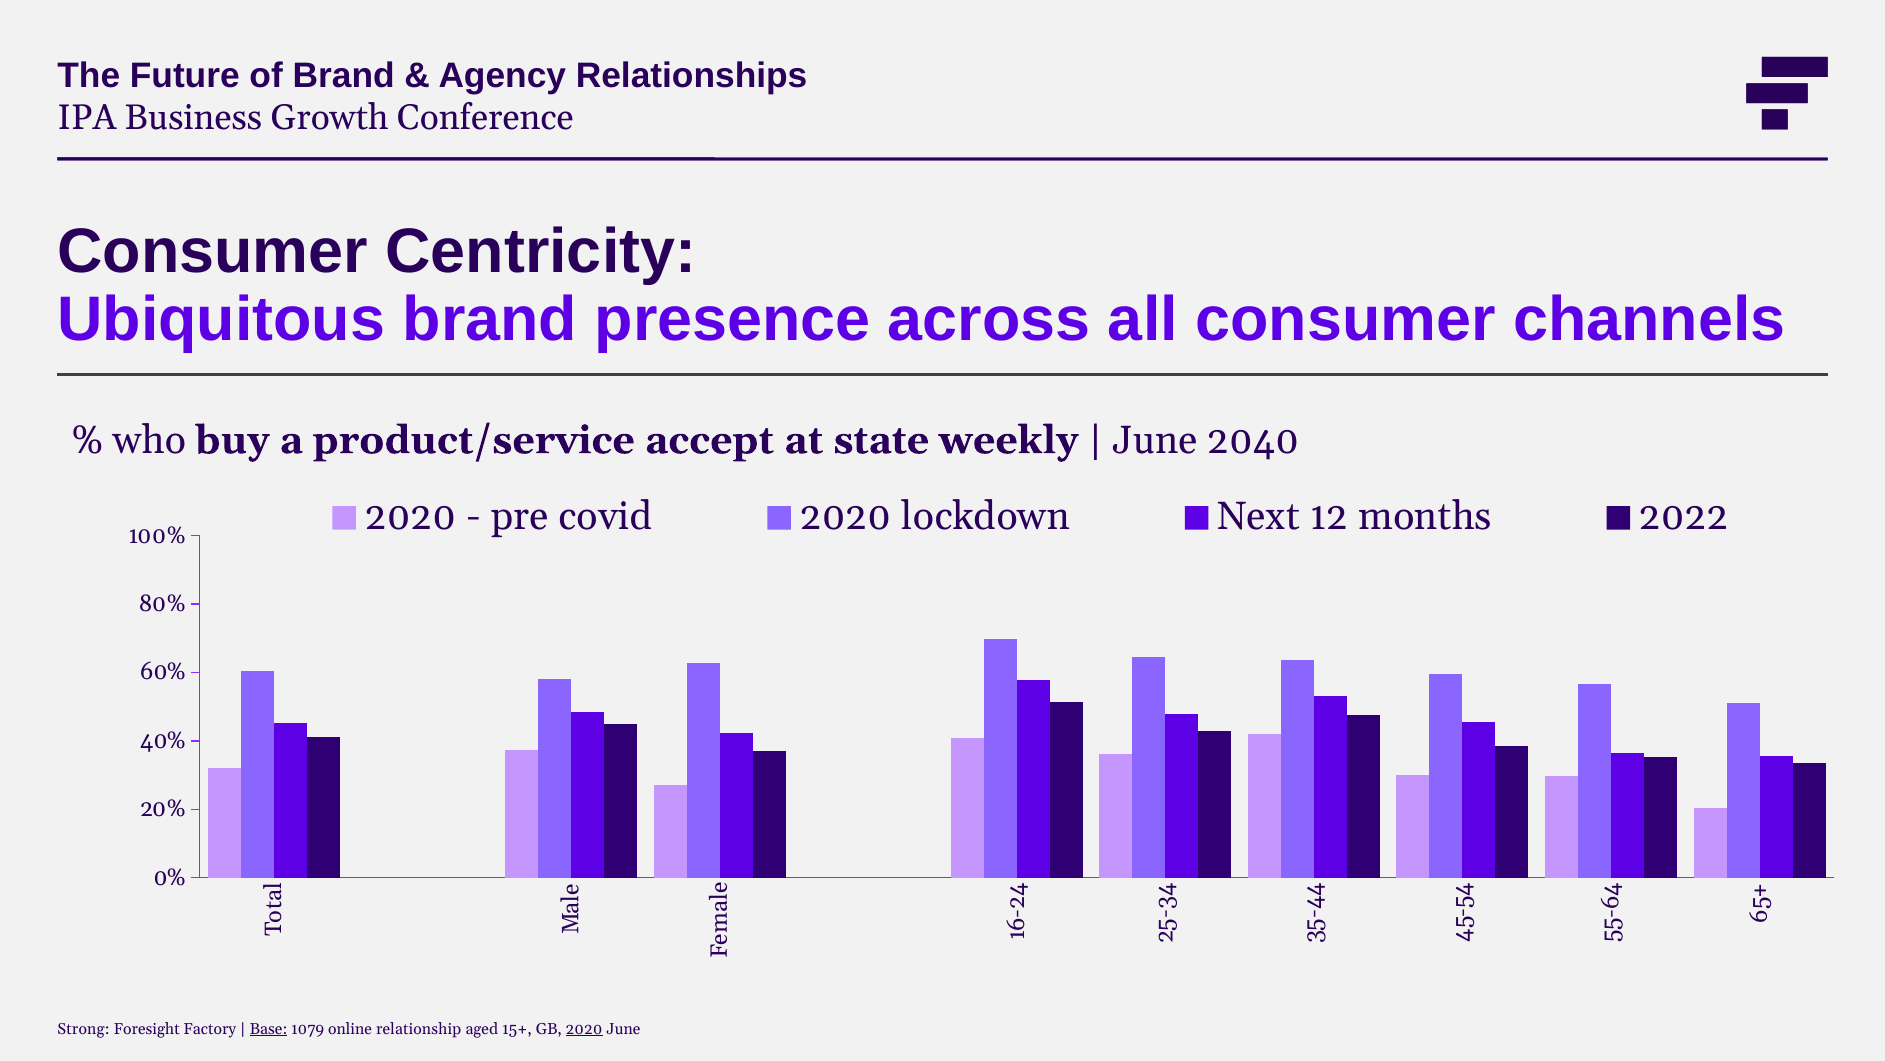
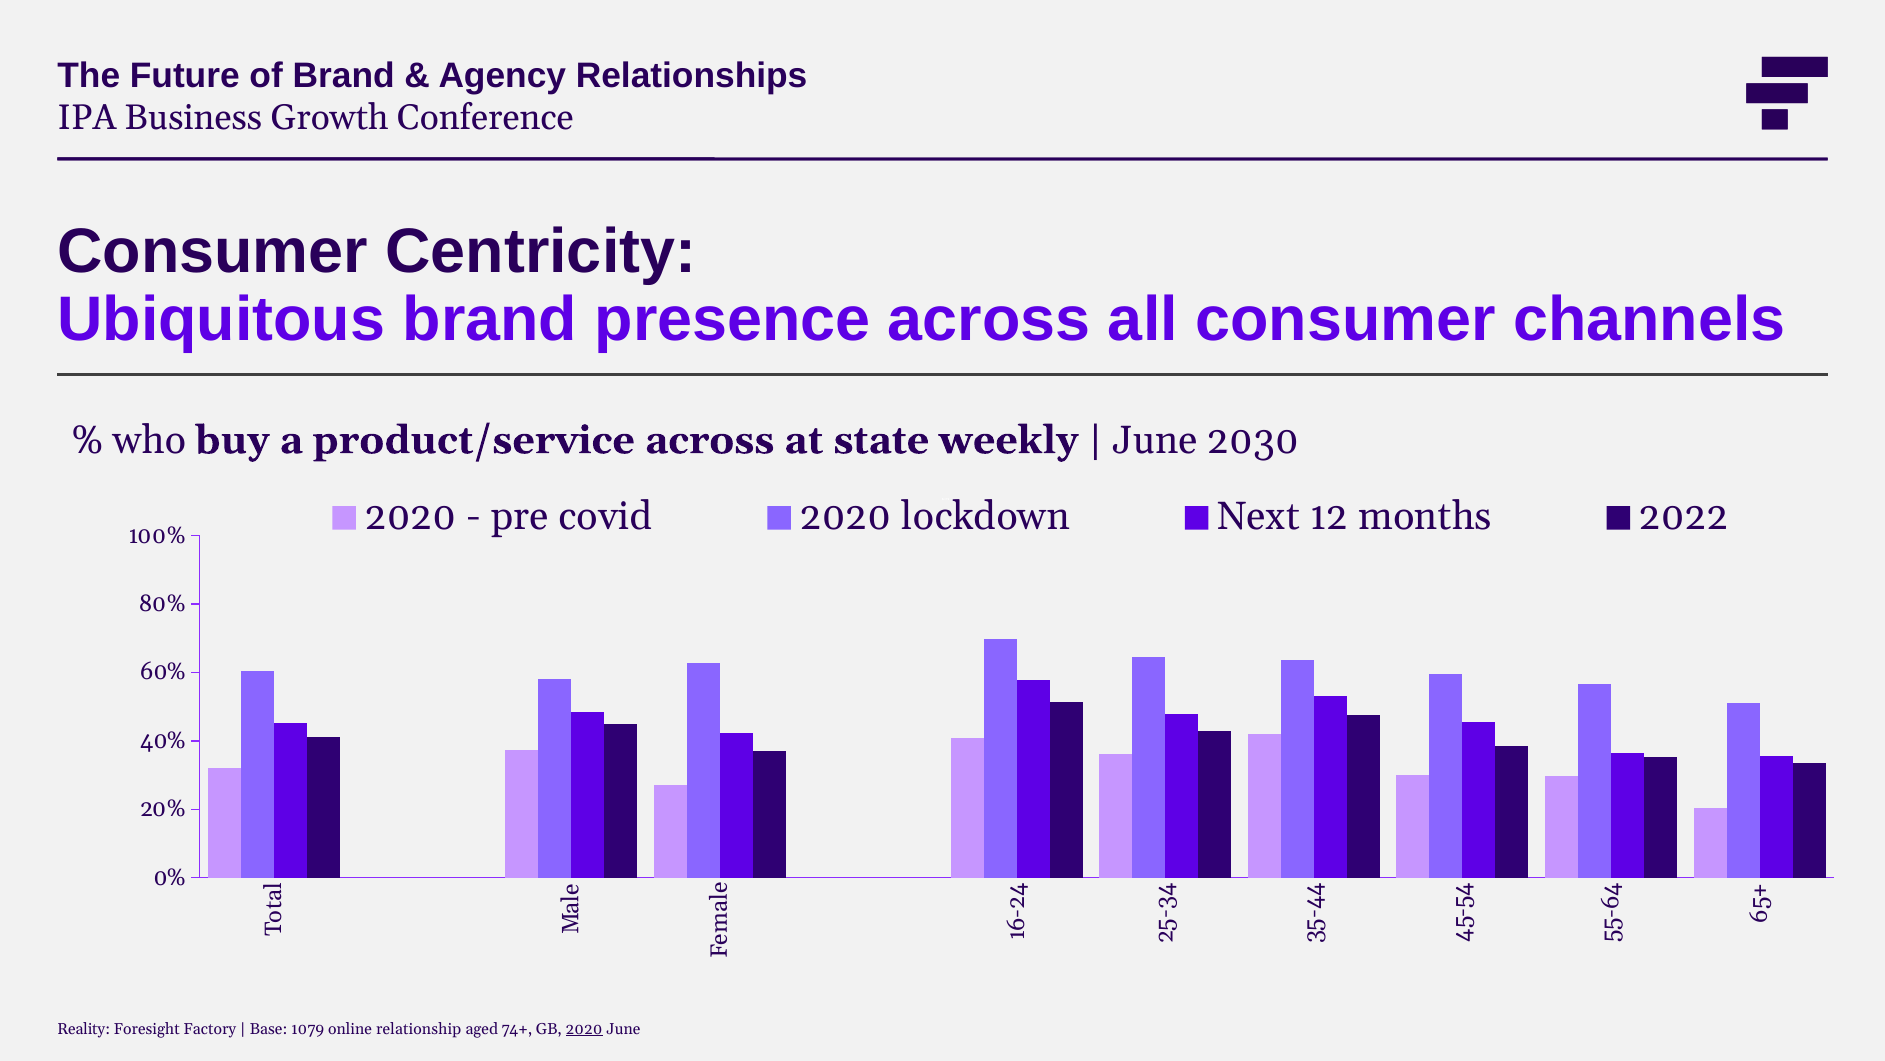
product/service accept: accept -> across (710, 440)
2040: 2040 -> 2030 (1253, 440)
Strong: Strong -> Reality (84, 1028)
Base underline: present -> none (269, 1028)
15+: 15+ -> 74+ (517, 1028)
